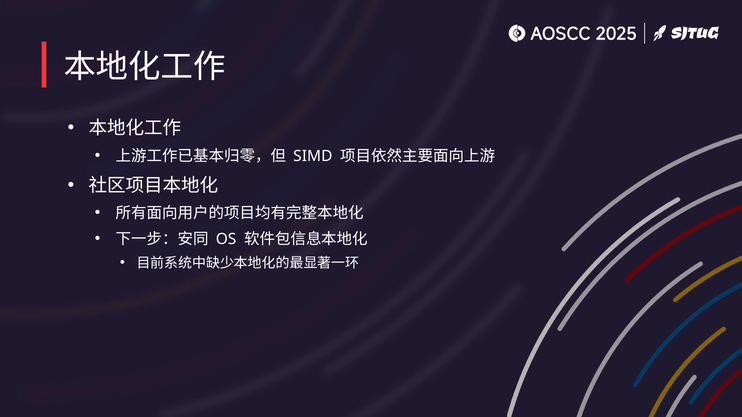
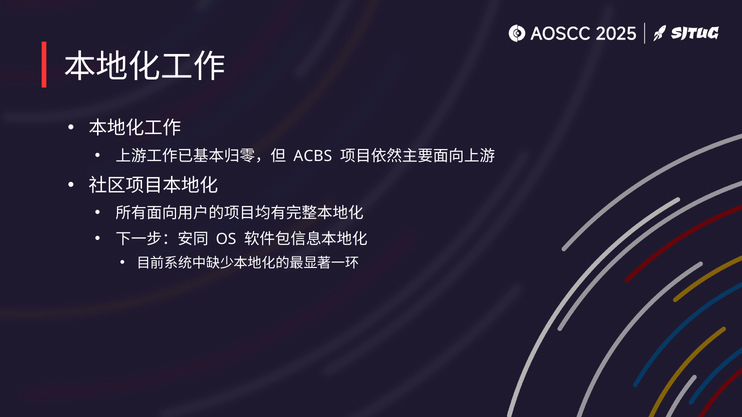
SIMD: SIMD -> ACBS (313, 156)
